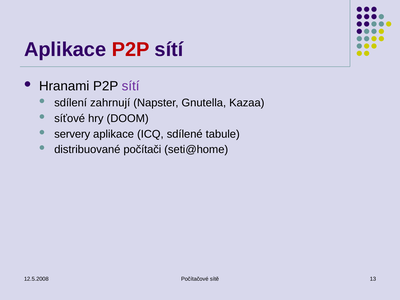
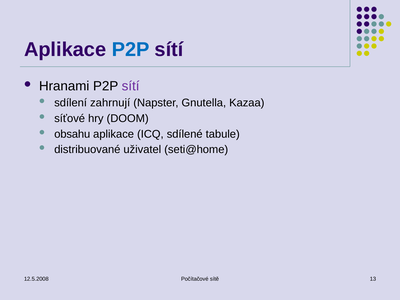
P2P colour: red -> blue (131, 49)
servery: servery -> obsahu (72, 134)
počítači: počítači -> uživatel (142, 150)
